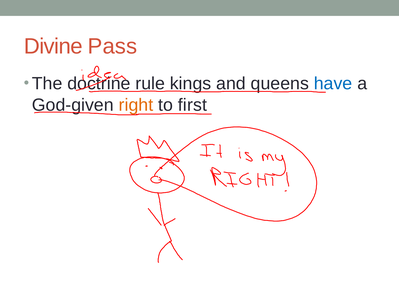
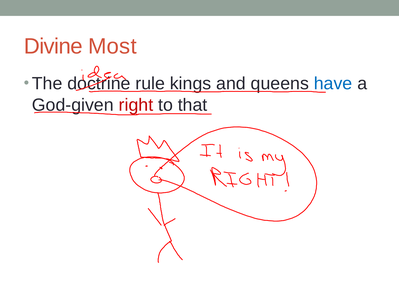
Pass: Pass -> Most (112, 46)
right colour: orange -> red (136, 105)
first: first -> that (193, 105)
